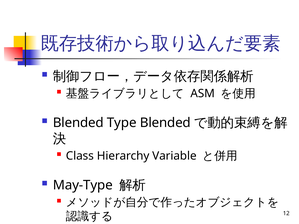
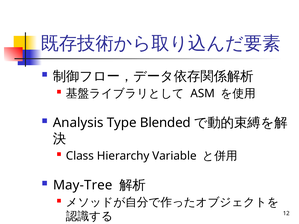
Blended: Blended -> Analysis (78, 123)
May-Type: May-Type -> May-Tree (83, 185)
